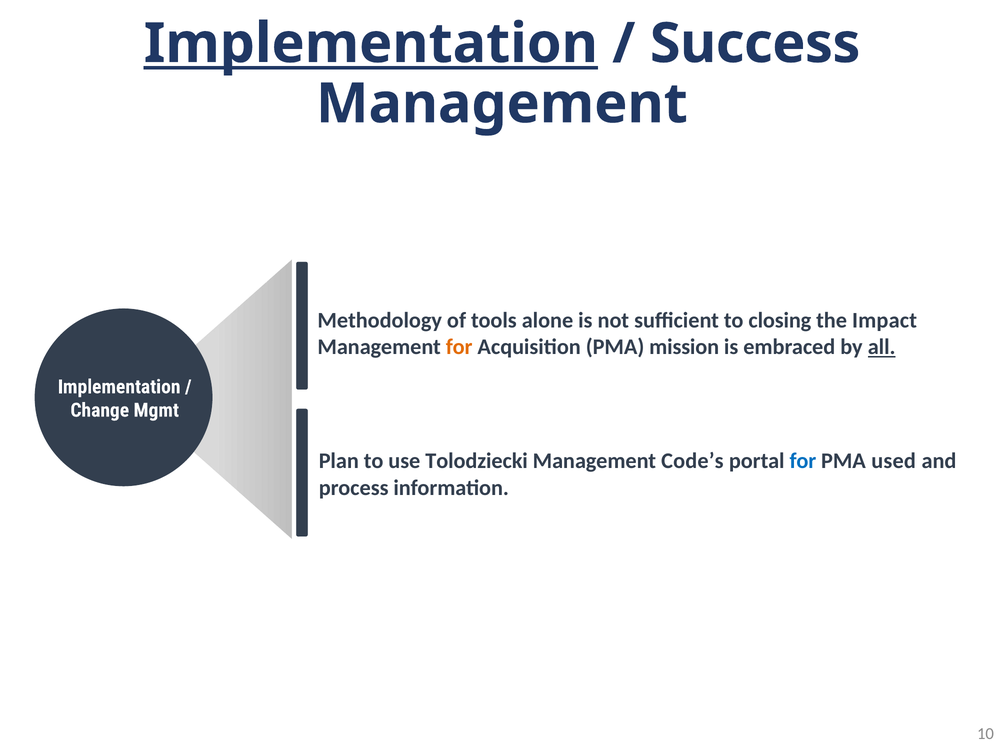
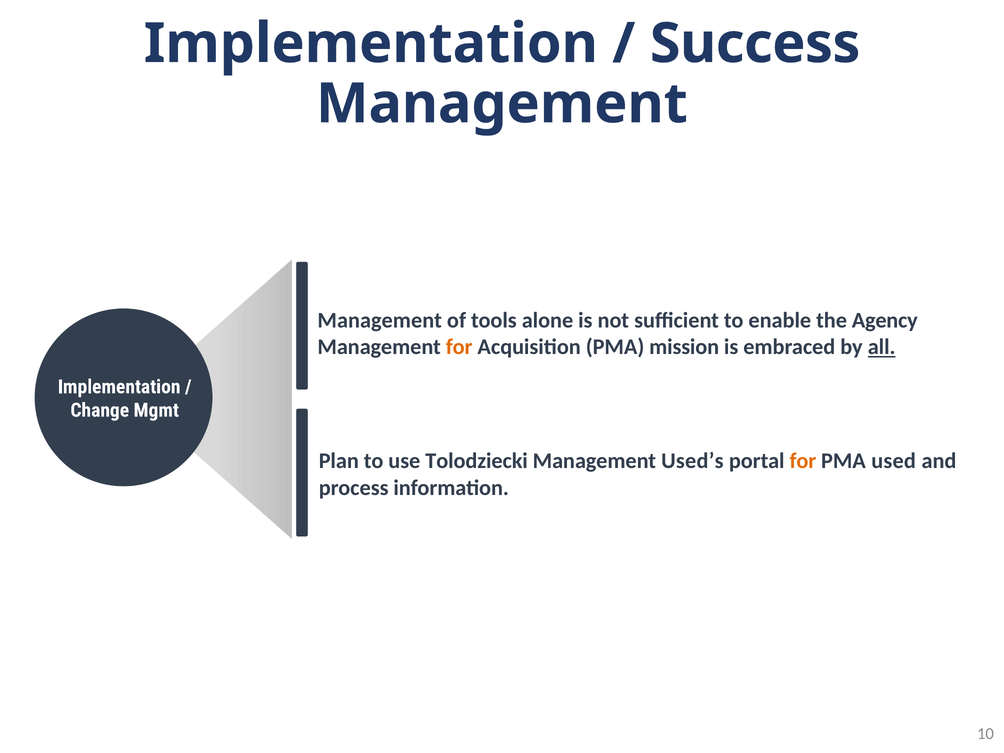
Implementation underline: present -> none (371, 44)
Methodology: Methodology -> Management (380, 320)
closing: closing -> enable (780, 320)
Impact: Impact -> Agency (885, 320)
Code’s: Code’s -> Used’s (692, 461)
for colour: blue -> orange (803, 461)
